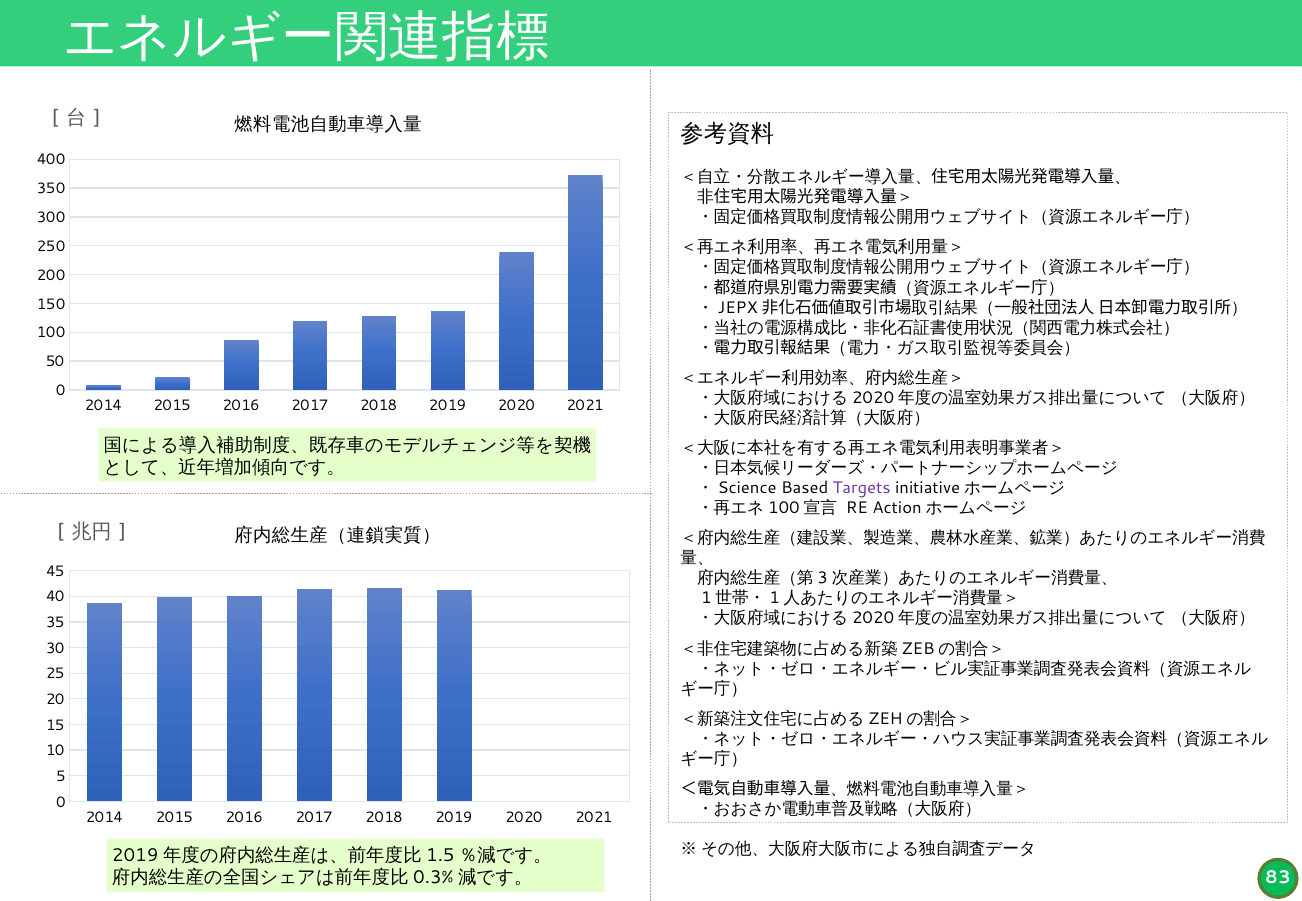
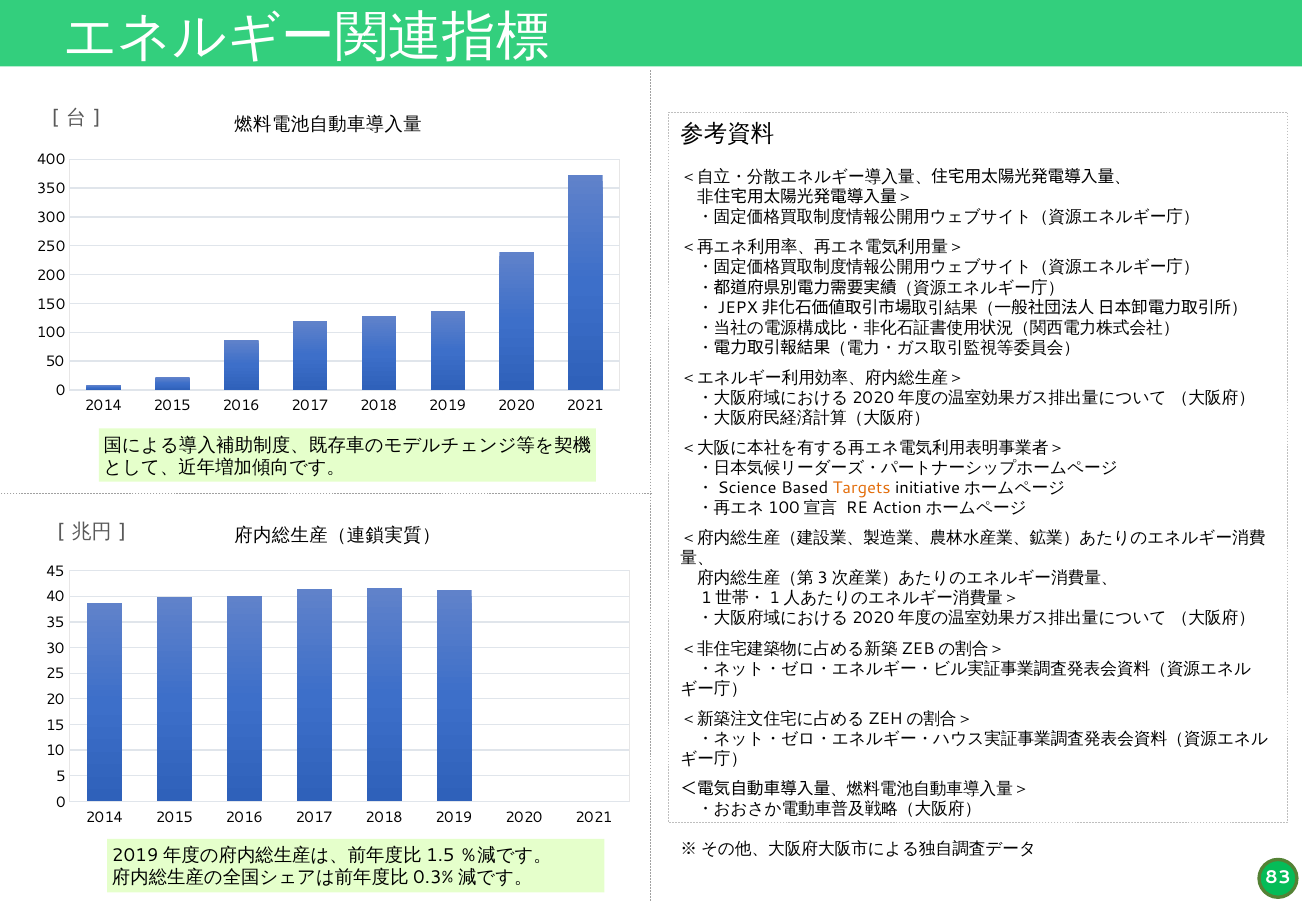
Targets colour: purple -> orange (862, 488)
